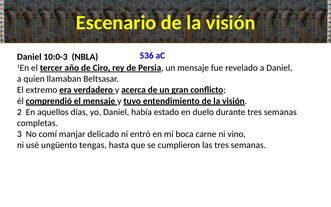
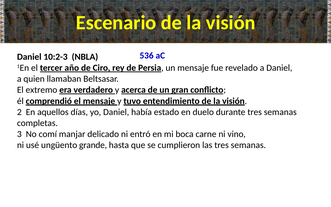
10:0-3: 10:0-3 -> 10:2-3 (56, 57)
tengas: tengas -> grande (93, 145)
